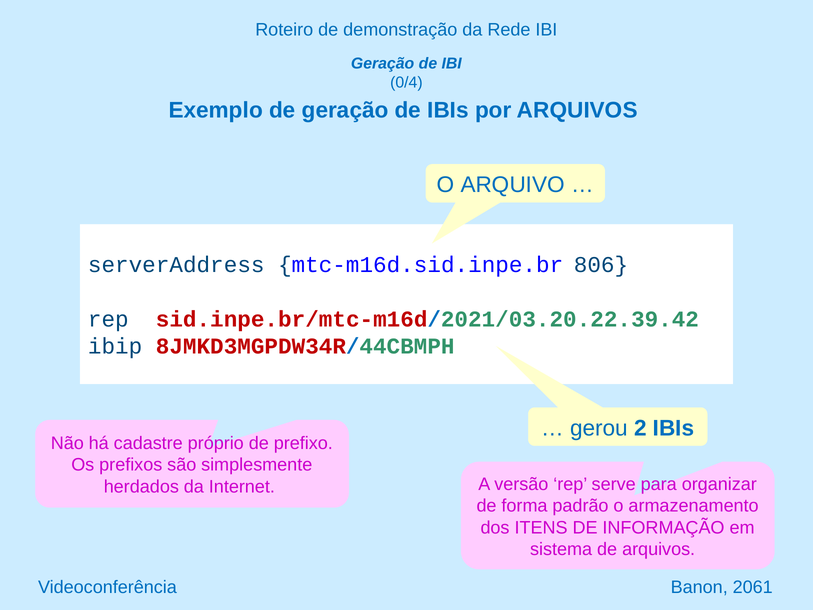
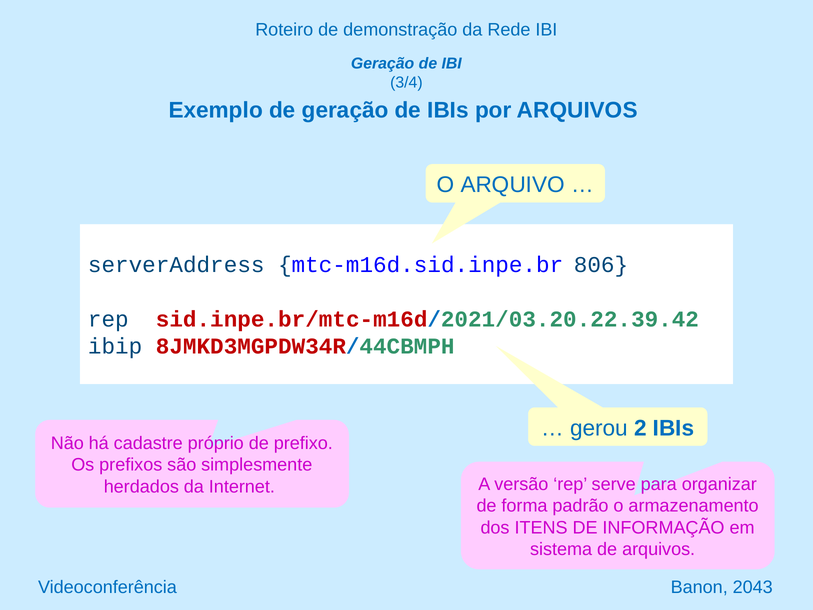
0/4: 0/4 -> 3/4 (406, 82)
2061: 2061 -> 2043 (753, 587)
